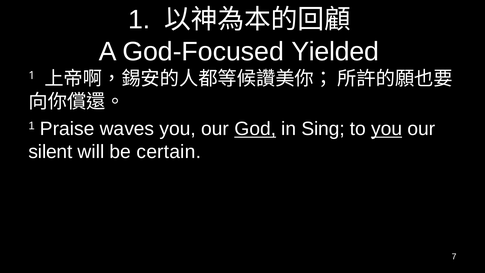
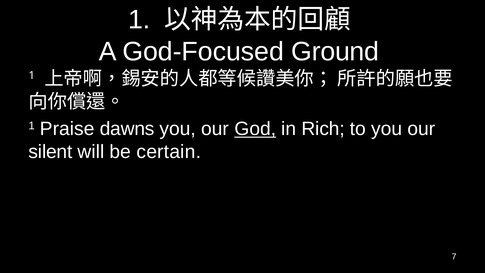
Yielded: Yielded -> Ground (335, 52)
waves: waves -> dawns (127, 129)
Sing: Sing -> Rich (323, 129)
you underline: present -> none (387, 129)
